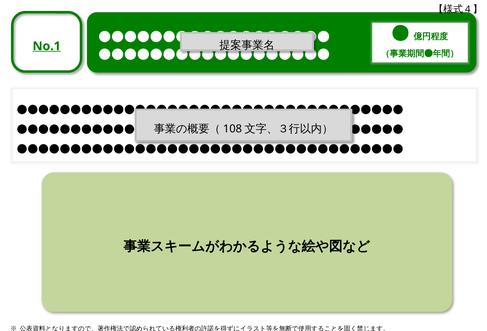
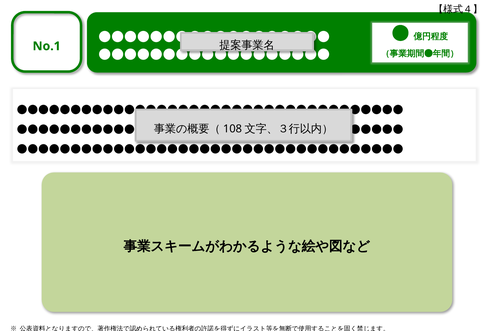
No.1 underline: present -> none (47, 46)
